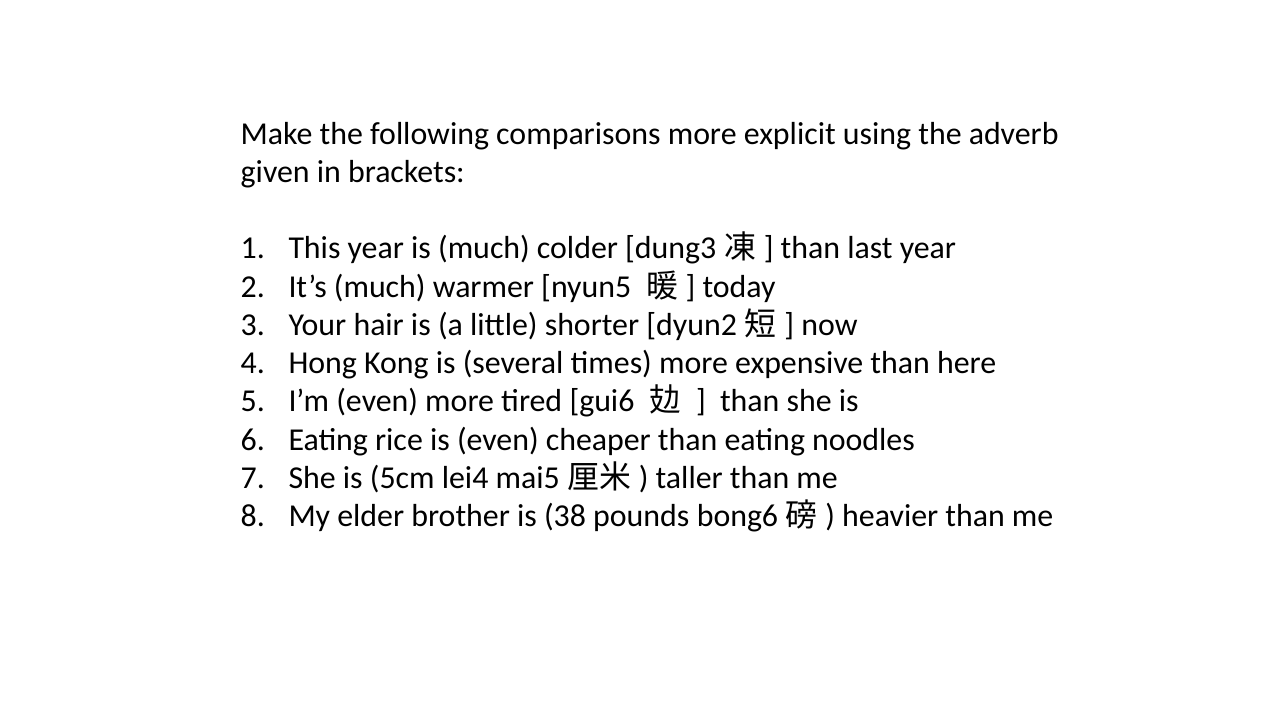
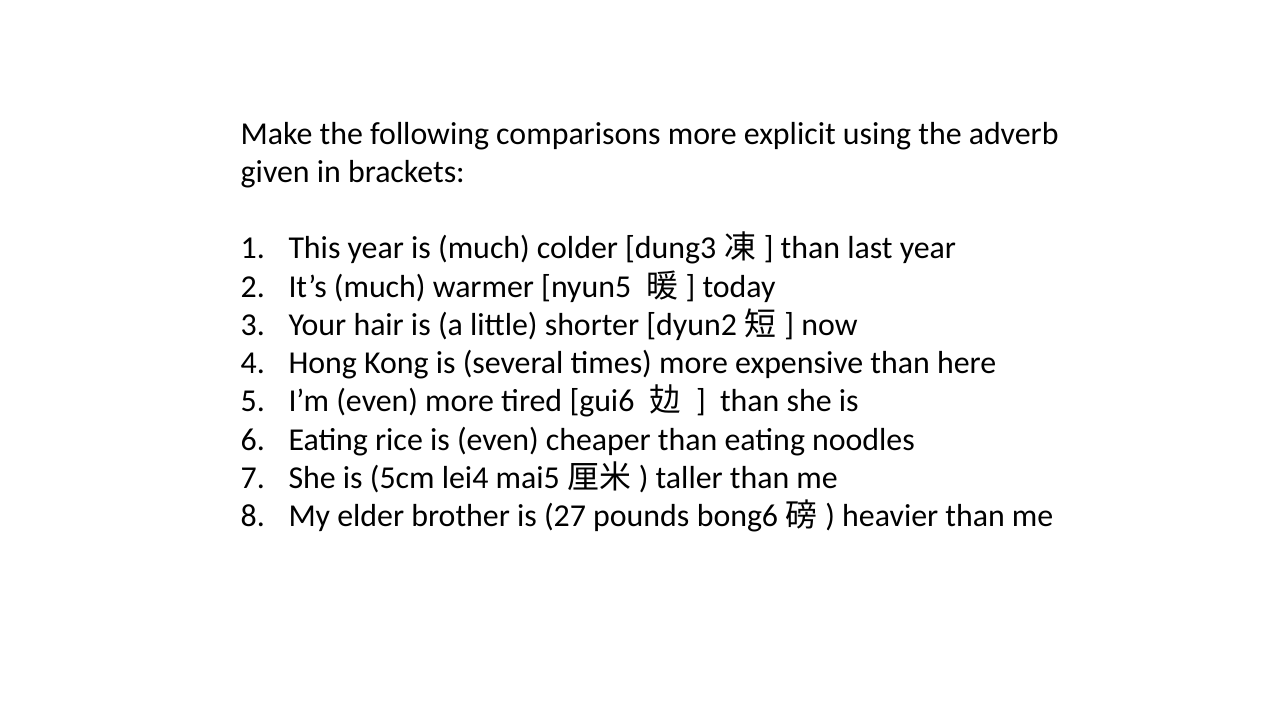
38: 38 -> 27 (565, 516)
